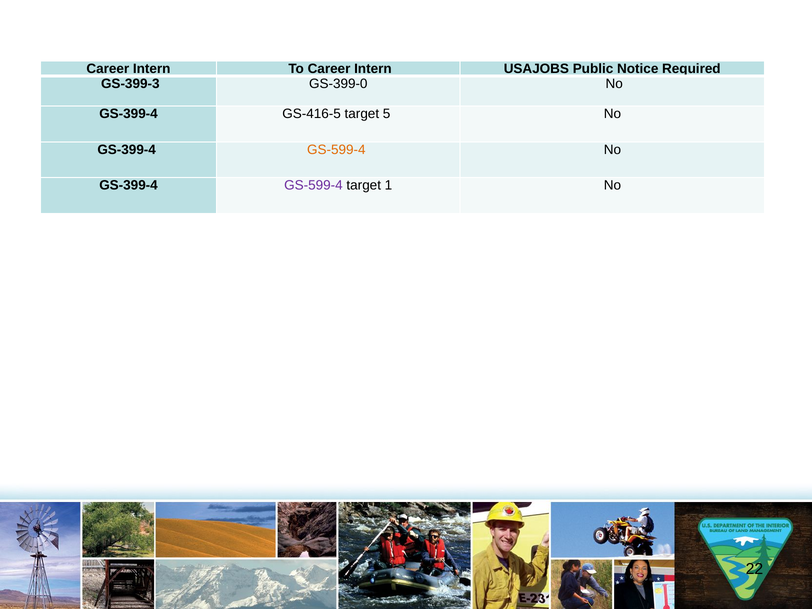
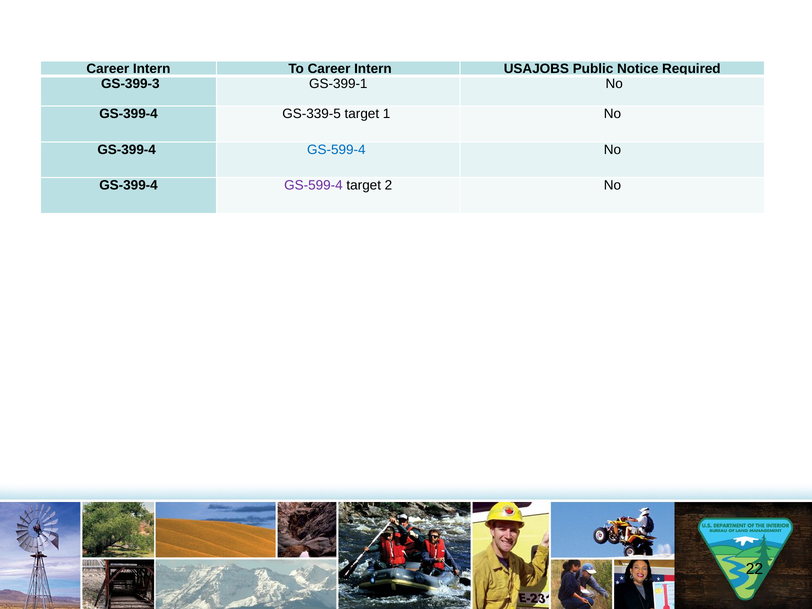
GS-399-0: GS-399-0 -> GS-399-1 (338, 84)
GS-416-5: GS-416-5 -> GS-339-5 (312, 114)
5: 5 -> 1 (387, 114)
GS-599-4 colour: orange -> blue (336, 150)
1: 1 -> 2 (388, 185)
